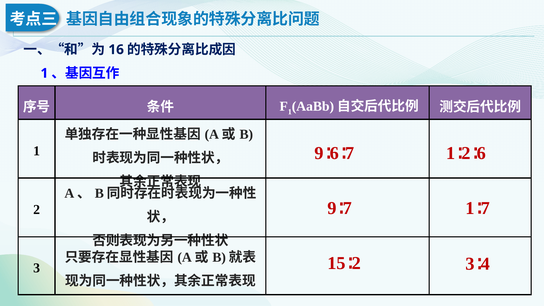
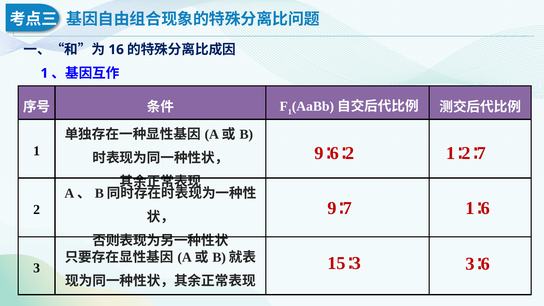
7: 7 -> 2 (350, 153)
2 6: 6 -> 7 (481, 153)
1 7: 7 -> 6 (485, 208)
2: 2 -> 3 (356, 263)
3 4: 4 -> 6 (485, 264)
